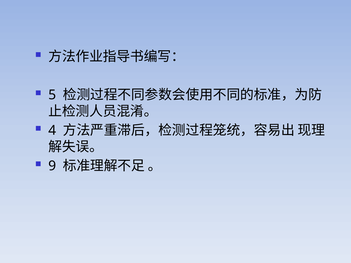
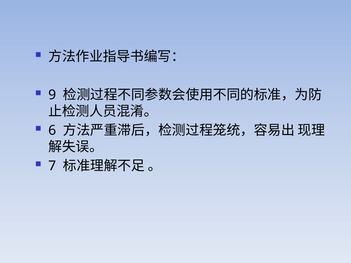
5: 5 -> 9 (52, 95)
4: 4 -> 6 (52, 131)
9: 9 -> 7 (52, 166)
